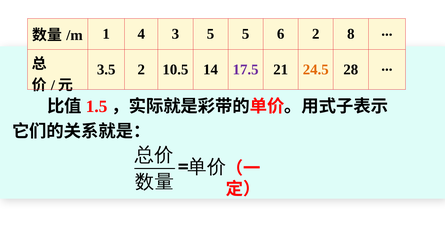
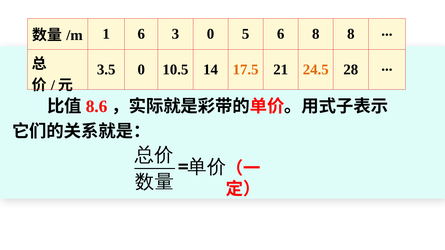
1 4: 4 -> 6 (141, 34)
3 5: 5 -> 0 (211, 34)
6 2: 2 -> 8 (316, 34)
3.5 2: 2 -> 0 (141, 70)
17.5 colour: purple -> orange (246, 70)
1.5: 1.5 -> 8.6 (97, 107)
